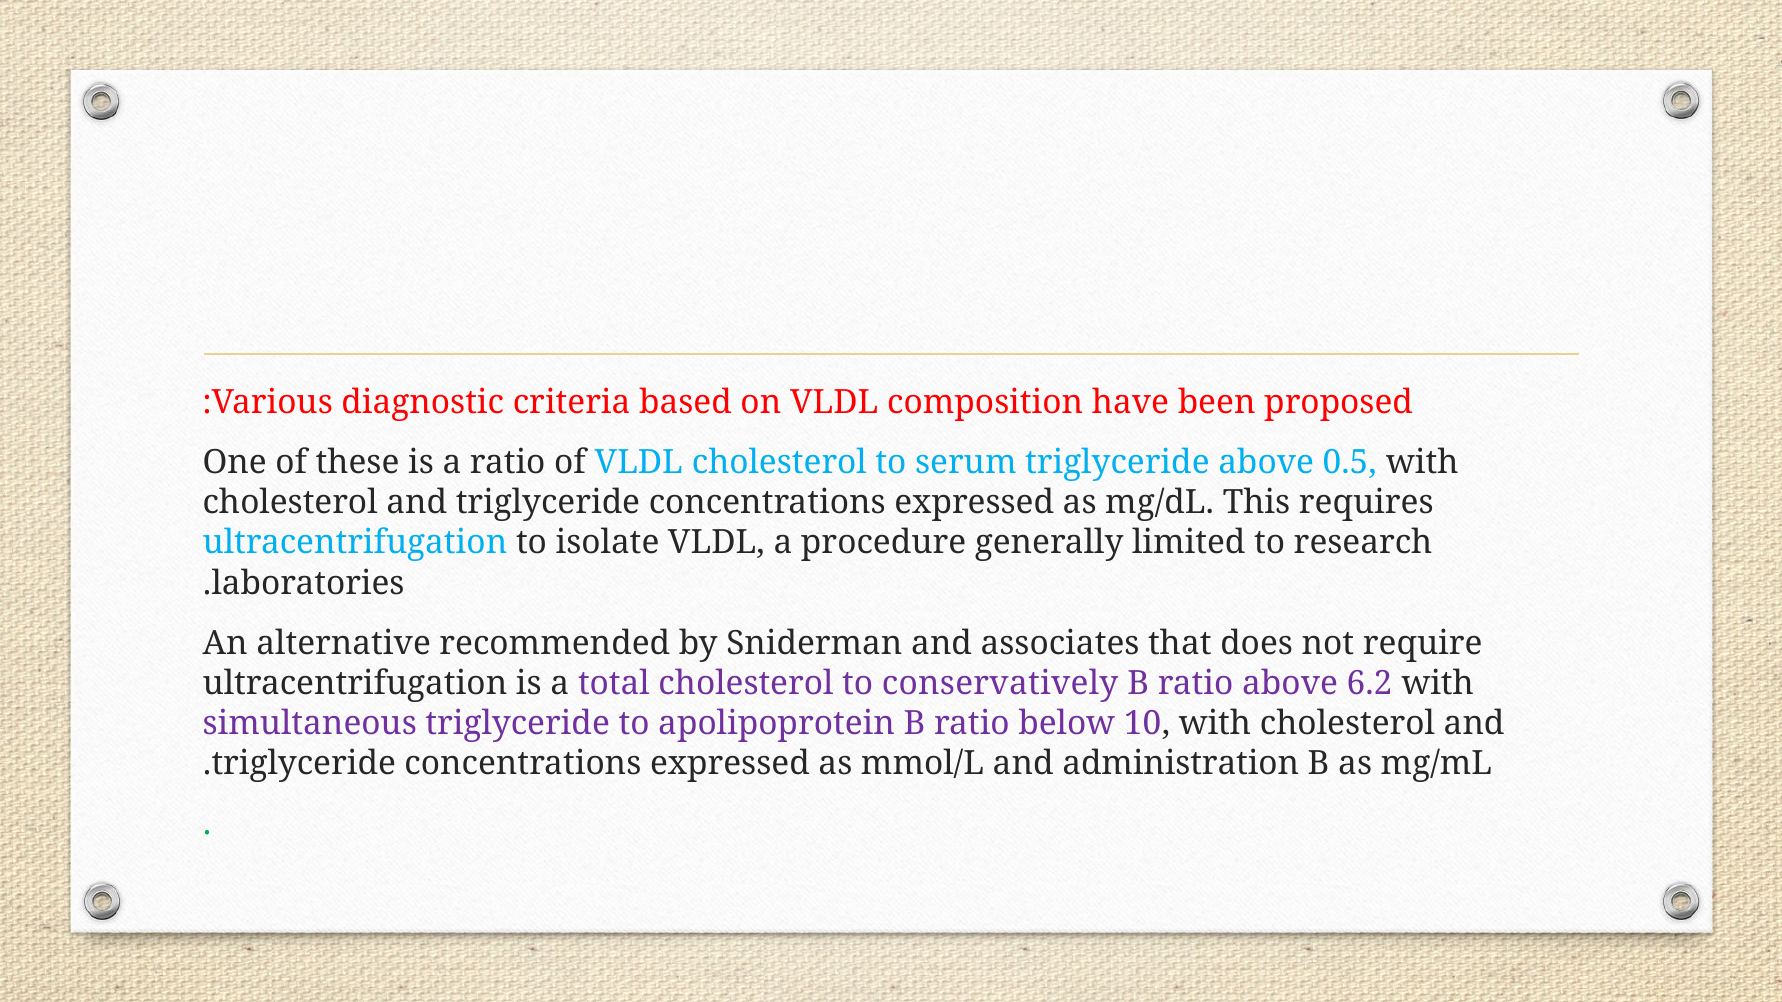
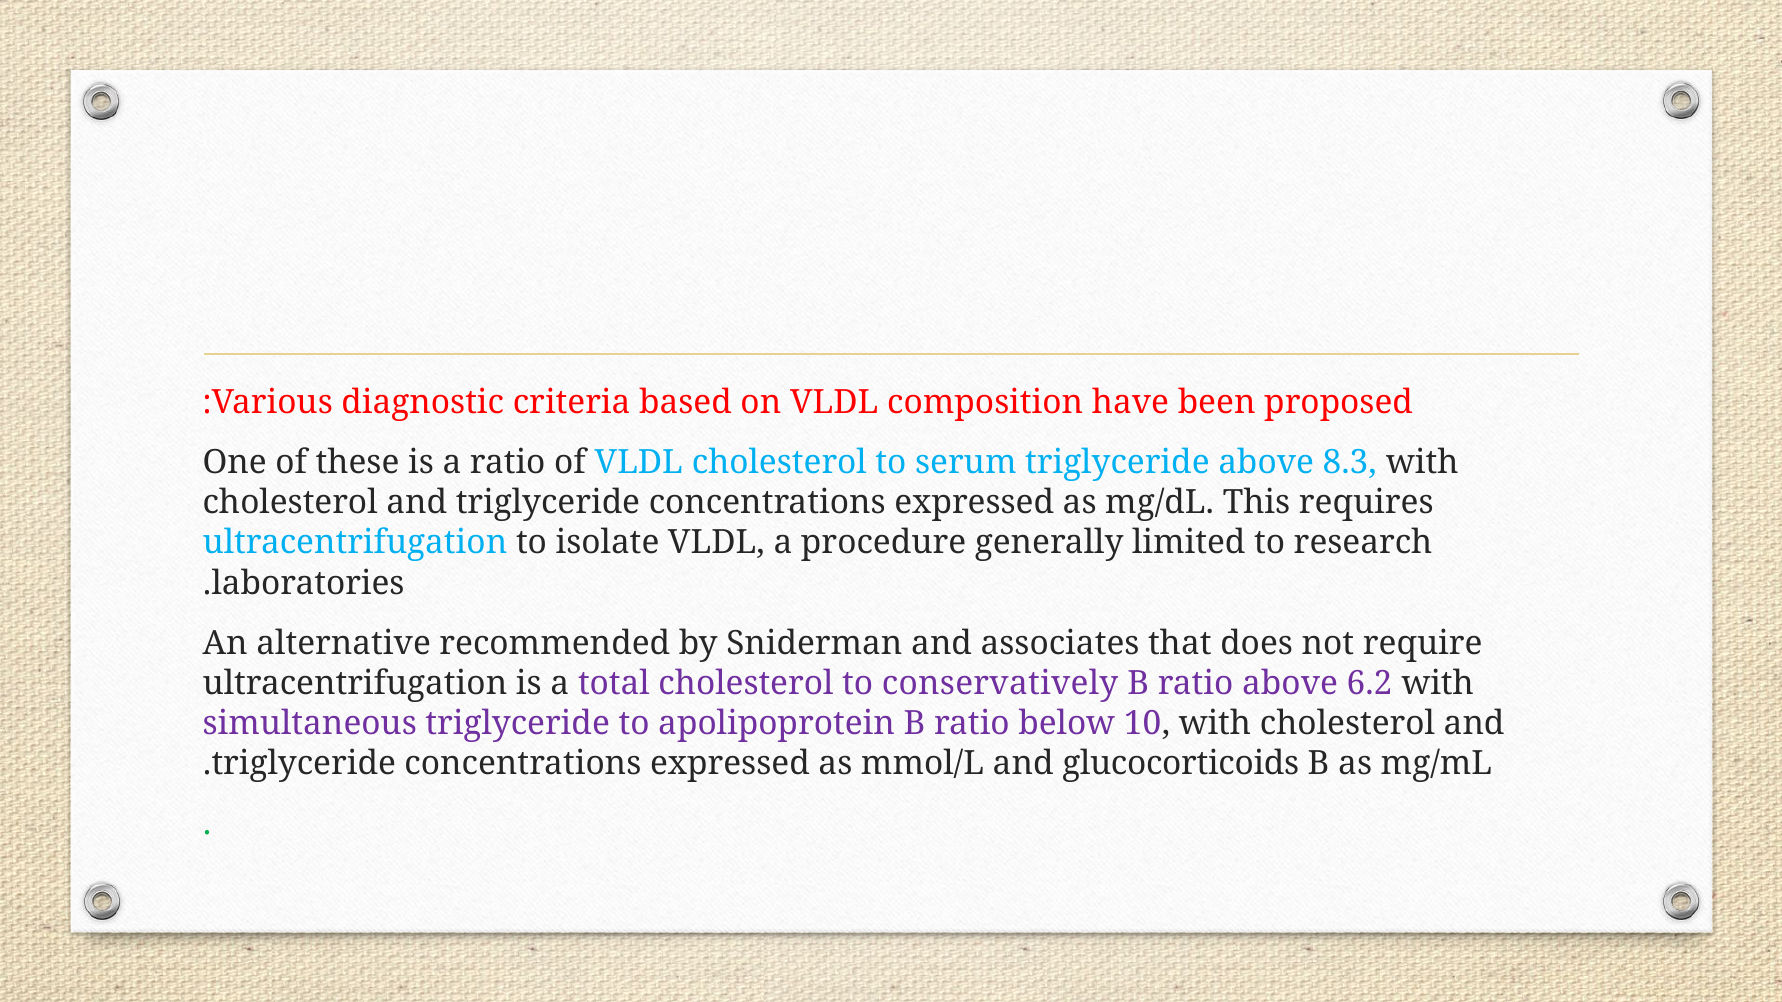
0.5: 0.5 -> 8.3 (1350, 463)
administration: administration -> glucocorticoids (1181, 764)
